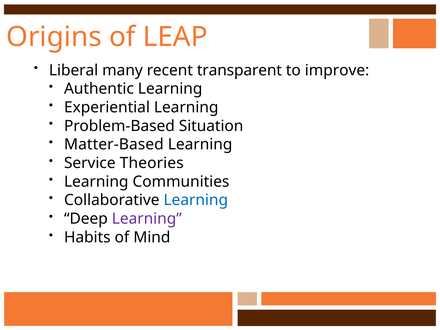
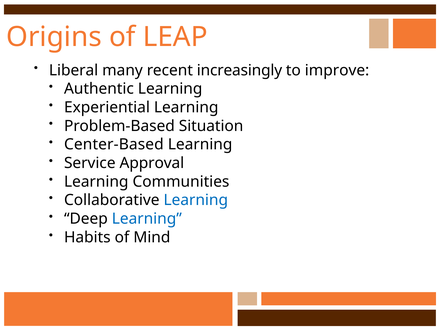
transparent: transparent -> increasingly (239, 70)
Matter-Based: Matter-Based -> Center-Based (114, 145)
Theories: Theories -> Approval (152, 163)
Learning colour: purple -> blue (147, 219)
